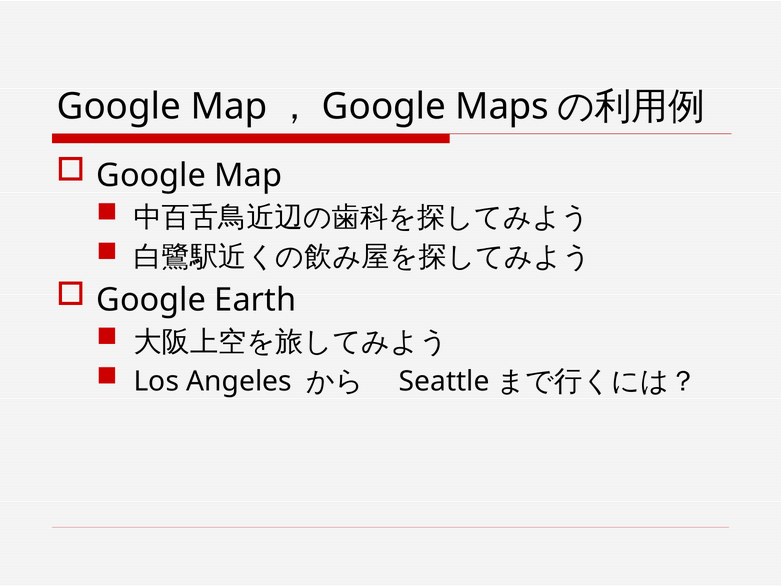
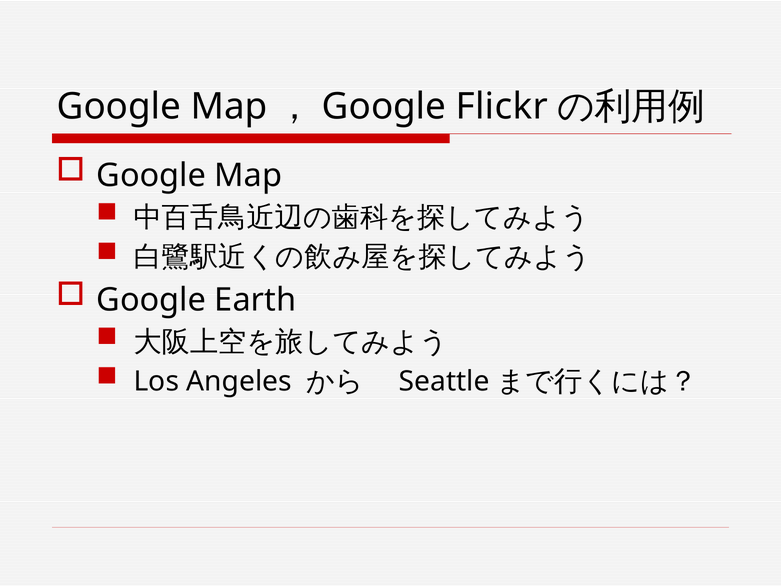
Maps: Maps -> Flickr (502, 106)
